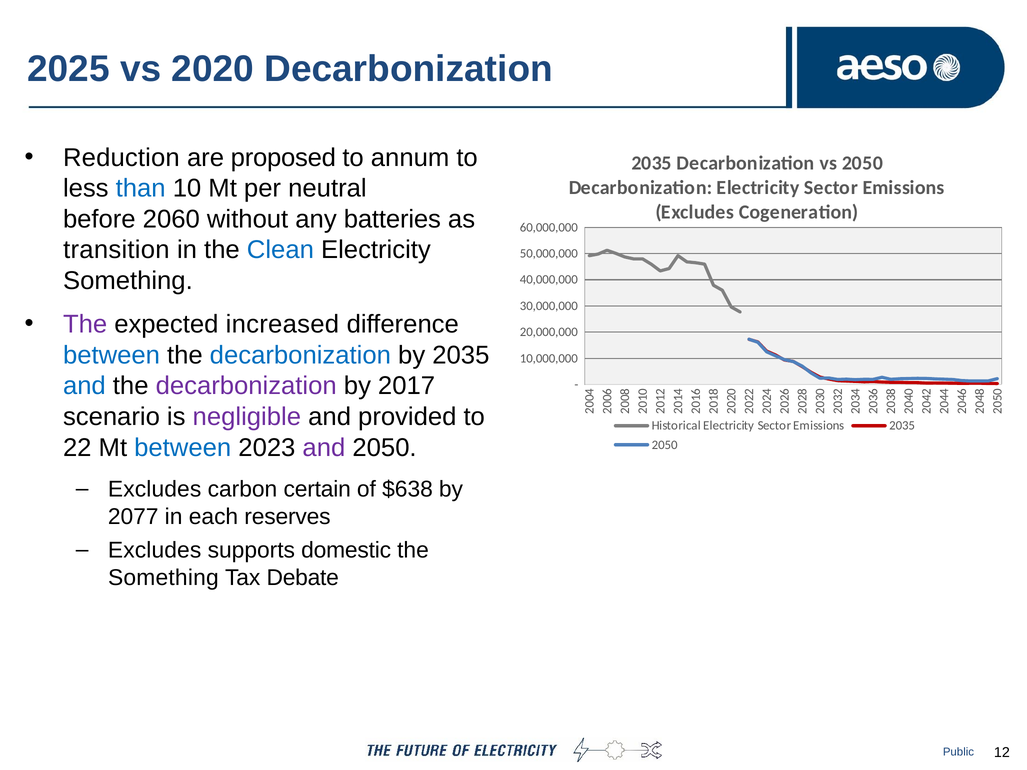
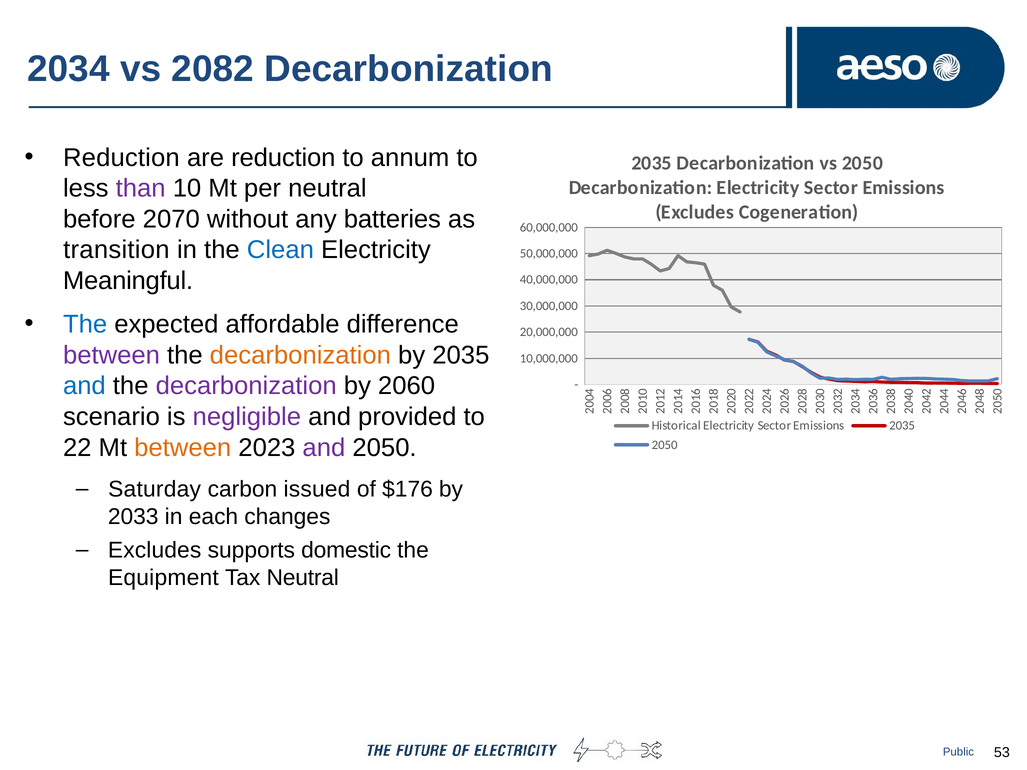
2025: 2025 -> 2034 (68, 69)
2020: 2020 -> 2082 (213, 69)
are proposed: proposed -> reduction (283, 158)
than colour: blue -> purple (141, 188)
2060: 2060 -> 2070 (171, 219)
Something: Something -> Meaningful (128, 281)
The colour: purple -> blue (85, 324)
increased: increased -> affordable (283, 324)
between colour: blue -> purple (111, 355)
decarbonization colour: blue -> orange (300, 355)
2017: 2017 -> 2060 (407, 386)
between colour: blue -> orange (183, 448)
Excludes: Excludes -> Saturday (155, 489)
certain: certain -> issued (317, 489)
$638: $638 -> $176 (408, 489)
2077: 2077 -> 2033 (133, 517)
reserves: reserves -> changes (287, 517)
Something: Something -> Equipment (163, 578)
Tax Debate: Debate -> Neutral (303, 578)
12: 12 -> 53 (1002, 753)
